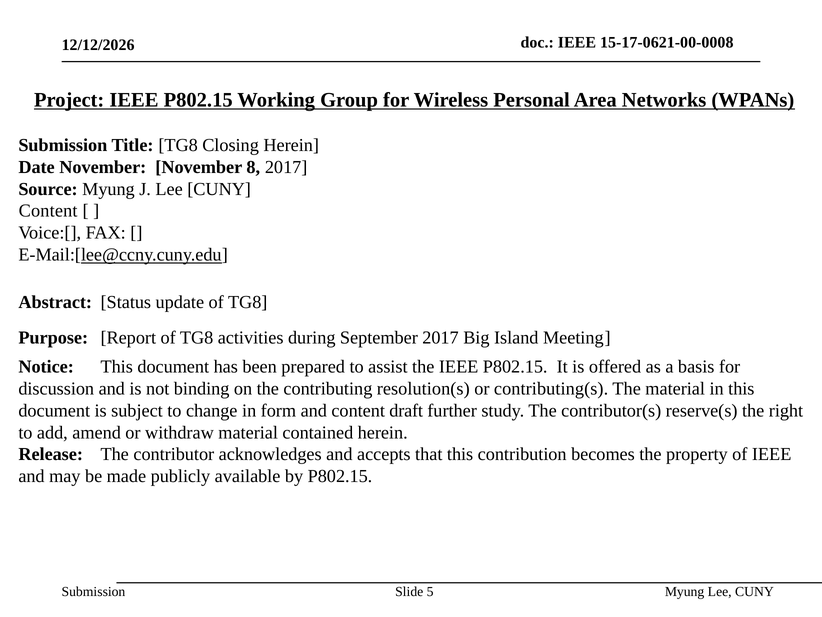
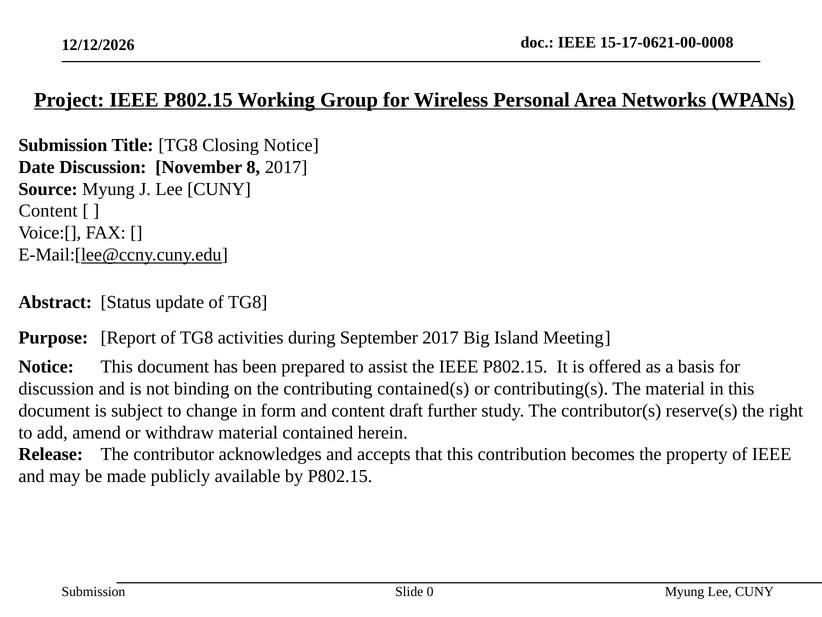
Closing Herein: Herein -> Notice (291, 145)
Date November: November -> Discussion (103, 167)
resolution(s: resolution(s -> contained(s (423, 388)
5: 5 -> 0 (430, 591)
